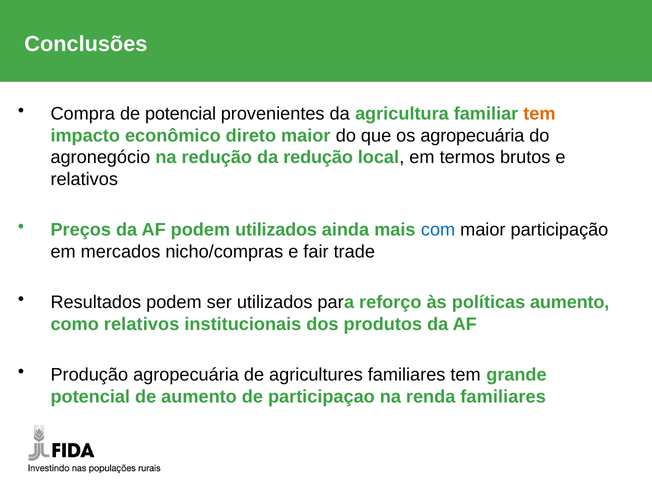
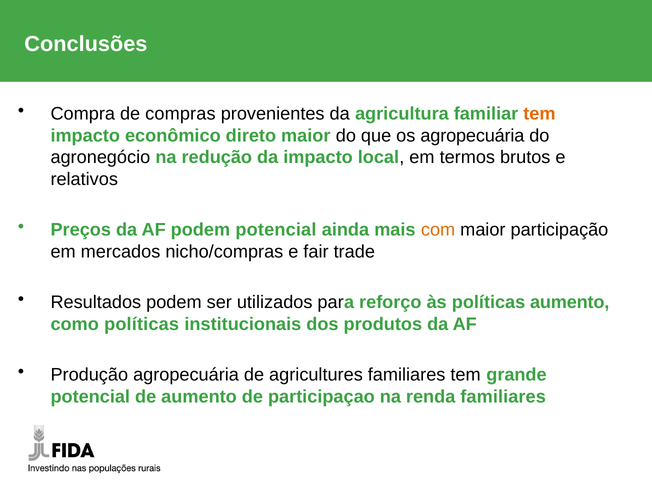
de potencial: potencial -> compras (180, 114)
da redução: redução -> impacto (318, 157)
podem utilizados: utilizados -> potencial (276, 230)
com colour: blue -> orange (438, 230)
como relativos: relativos -> políticas (142, 324)
